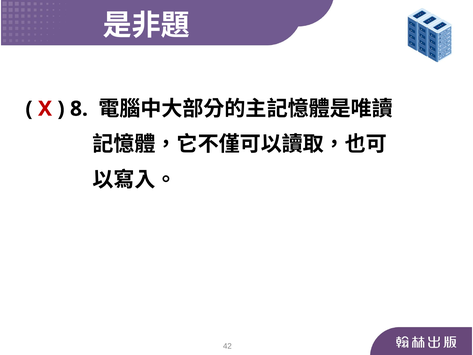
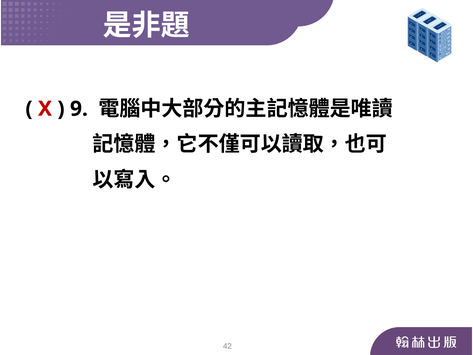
8: 8 -> 9 (79, 109)
